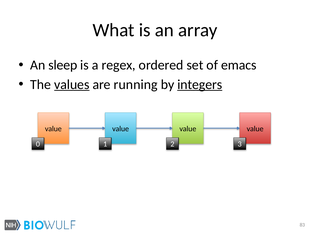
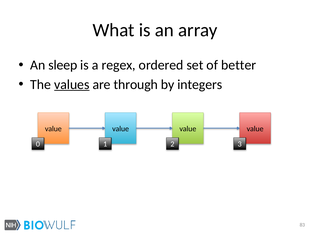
emacs: emacs -> better (239, 65)
running: running -> through (136, 84)
integers underline: present -> none (200, 84)
